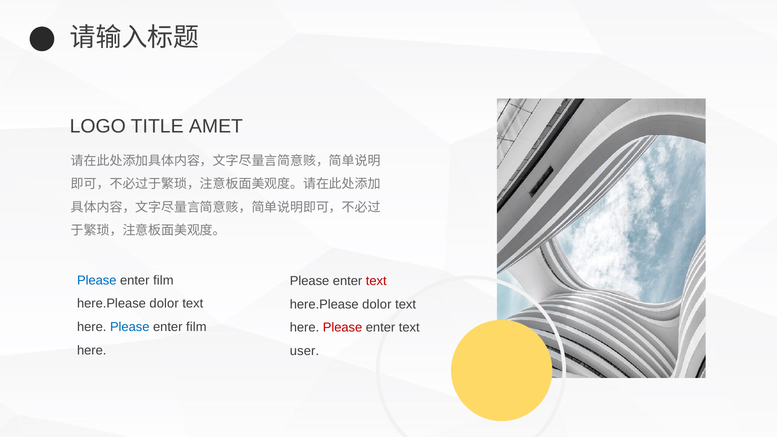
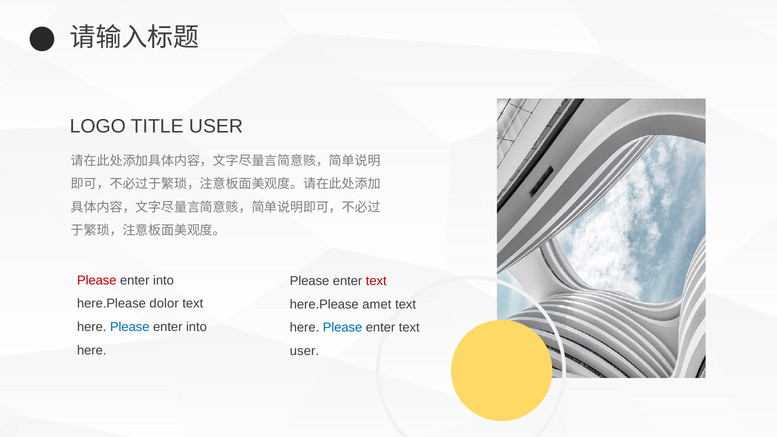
TITLE AMET: AMET -> USER (216, 126)
Please colour: blue -> red (97, 280)
film: film -> into (163, 280)
dolor: dolor -> amet (377, 304)
film: film -> into (196, 327)
Please colour: red -> blue (343, 328)
